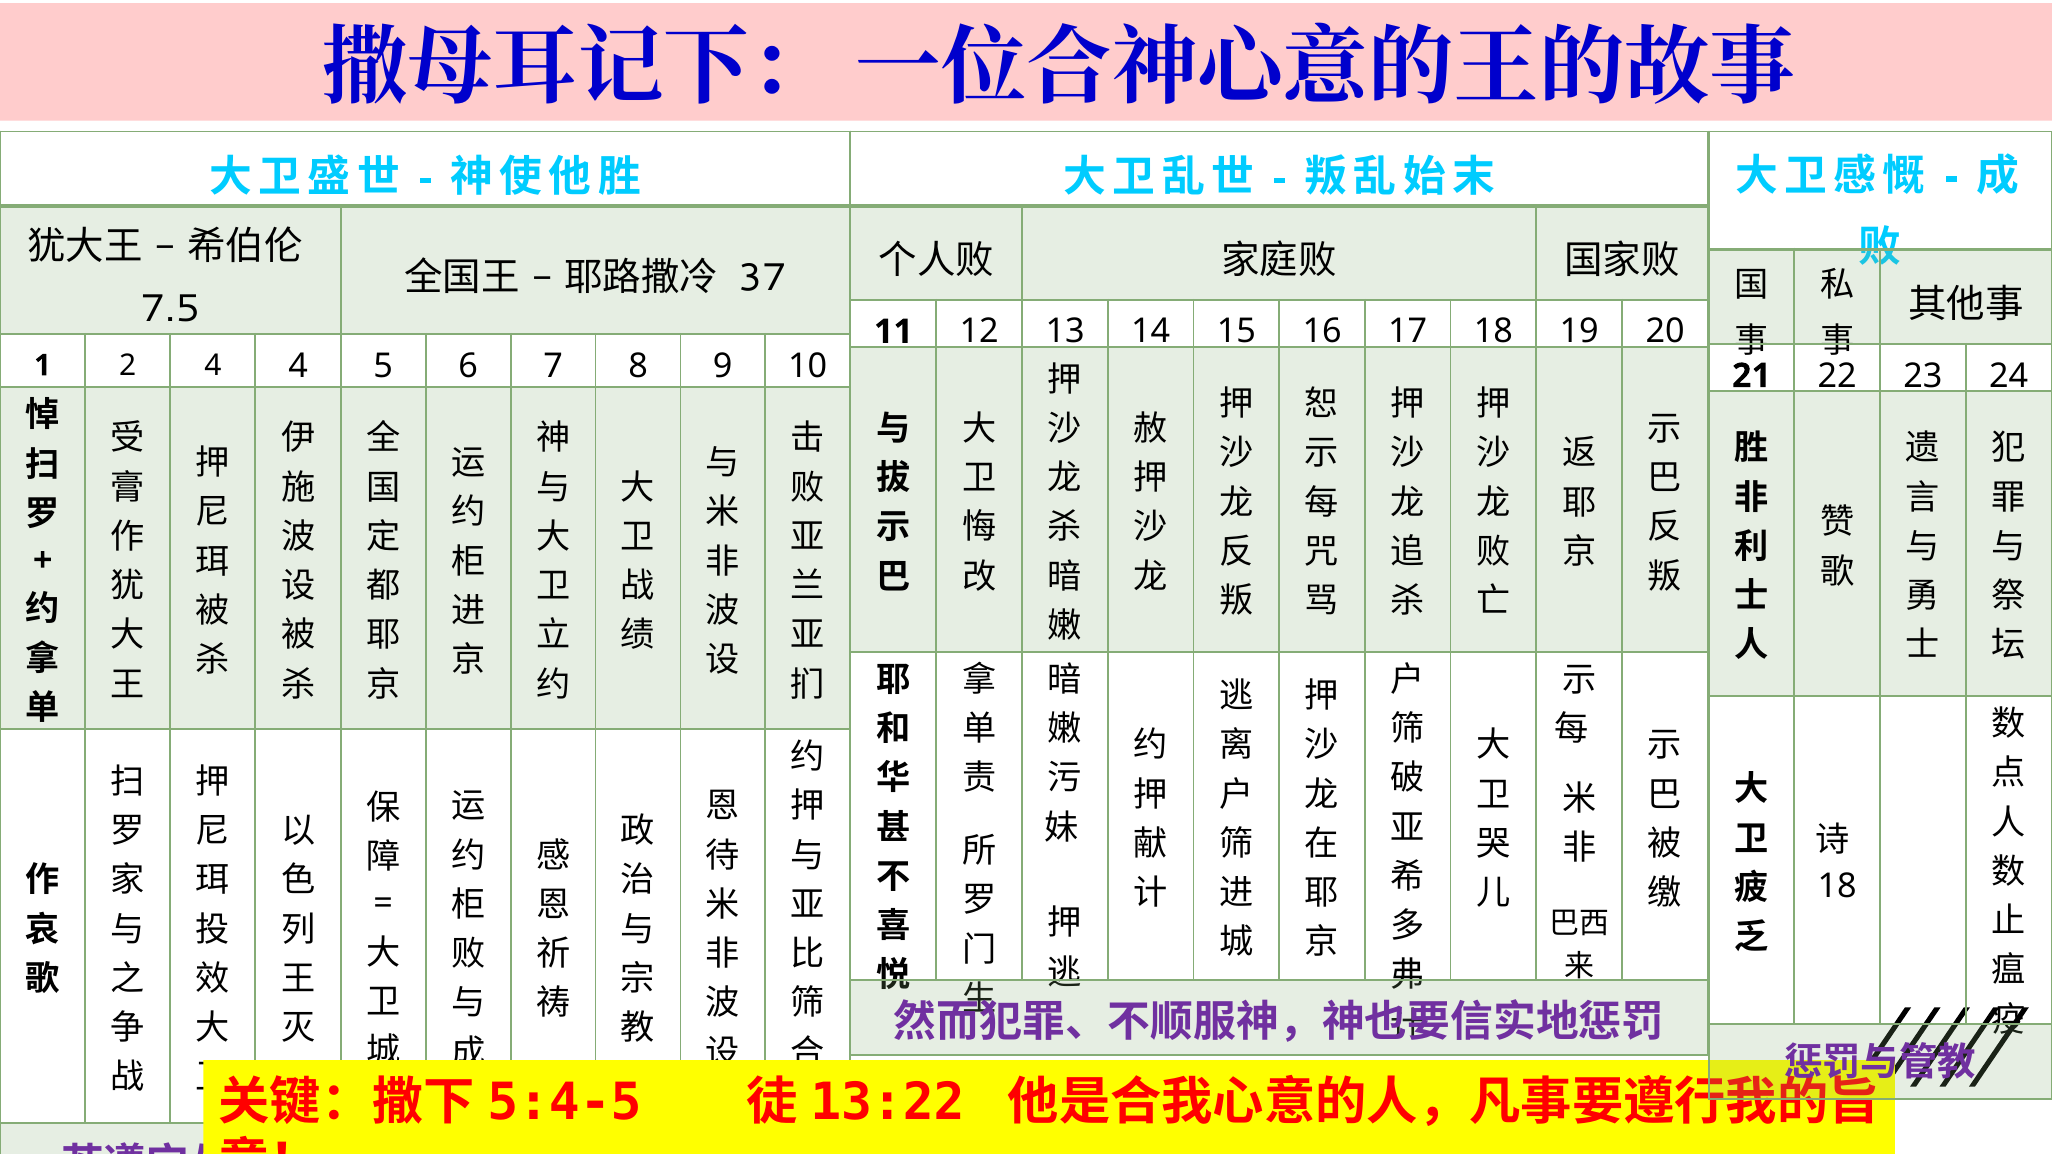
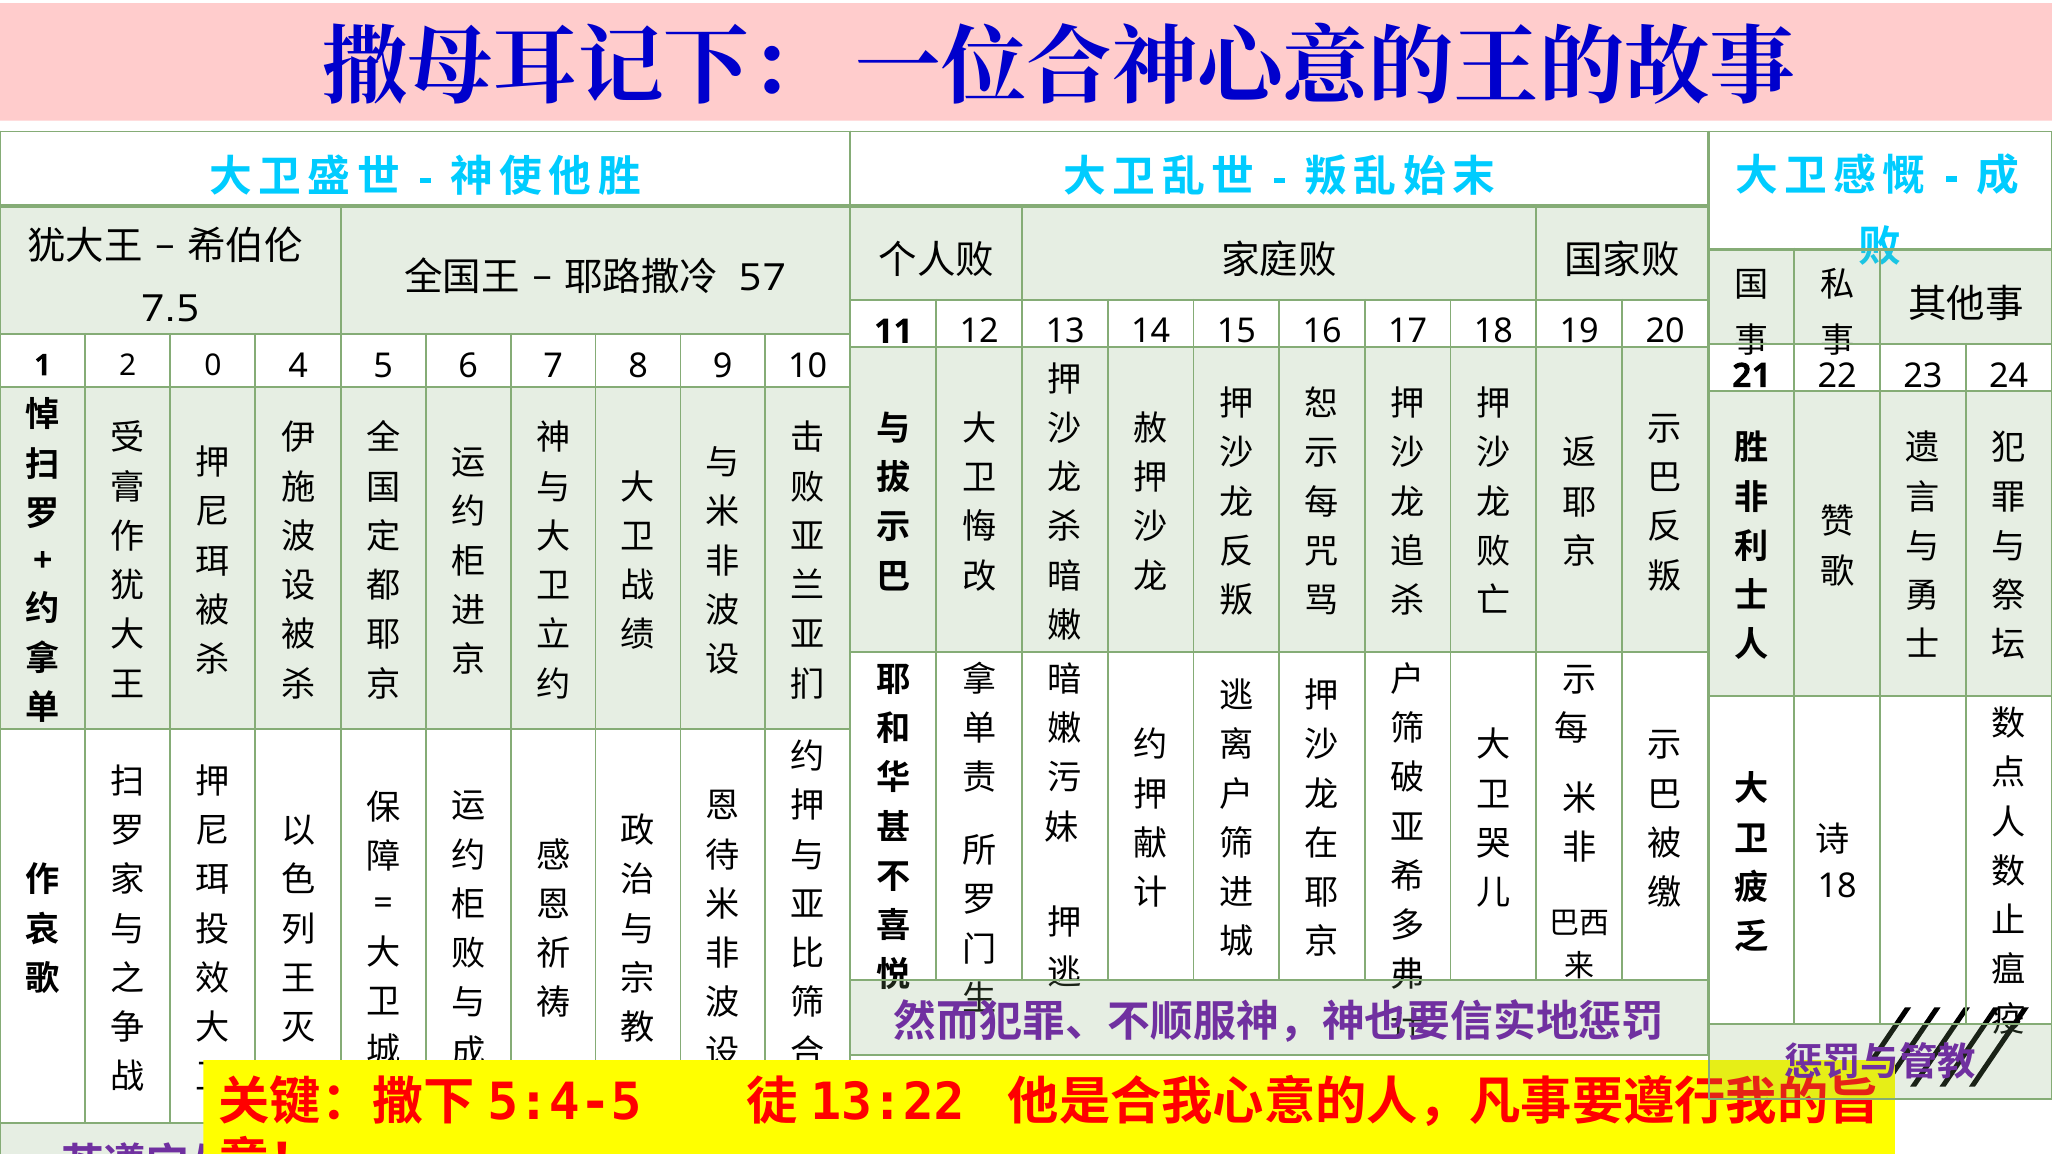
37: 37 -> 57 (762, 278)
2 4: 4 -> 0 (213, 365)
